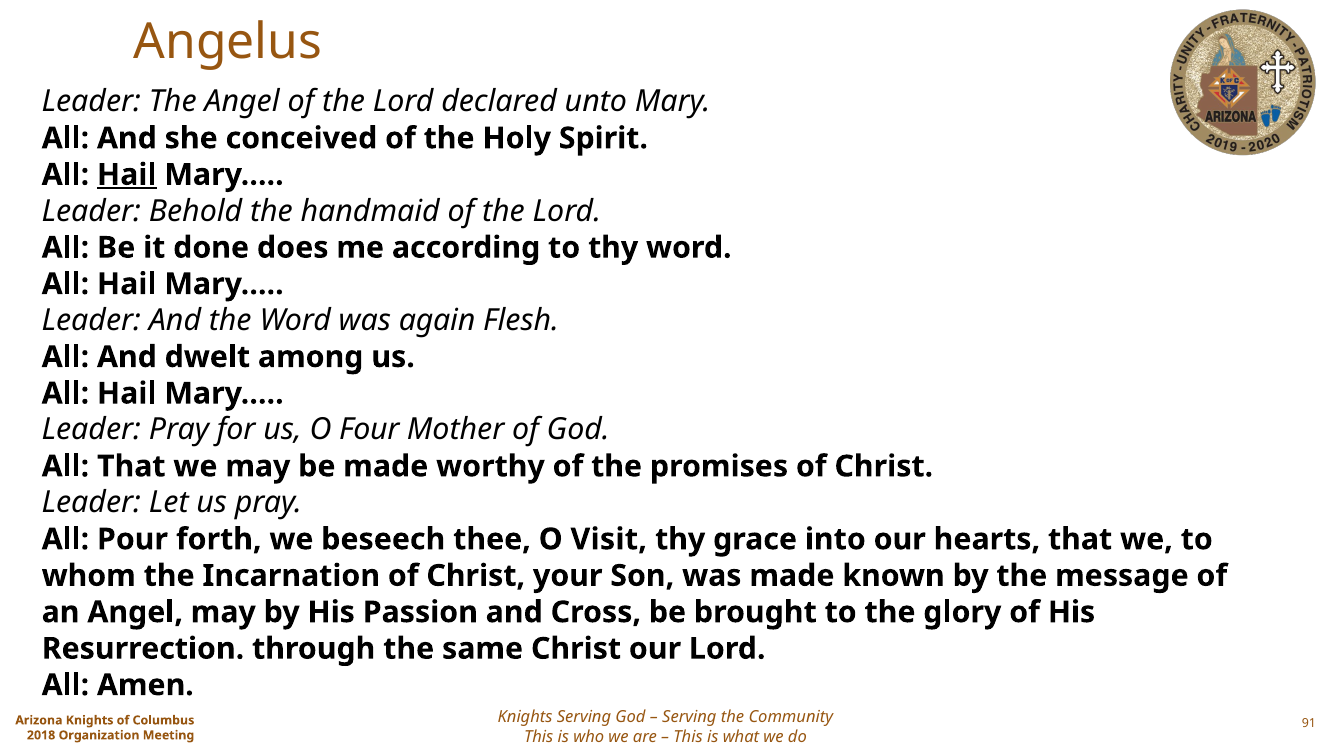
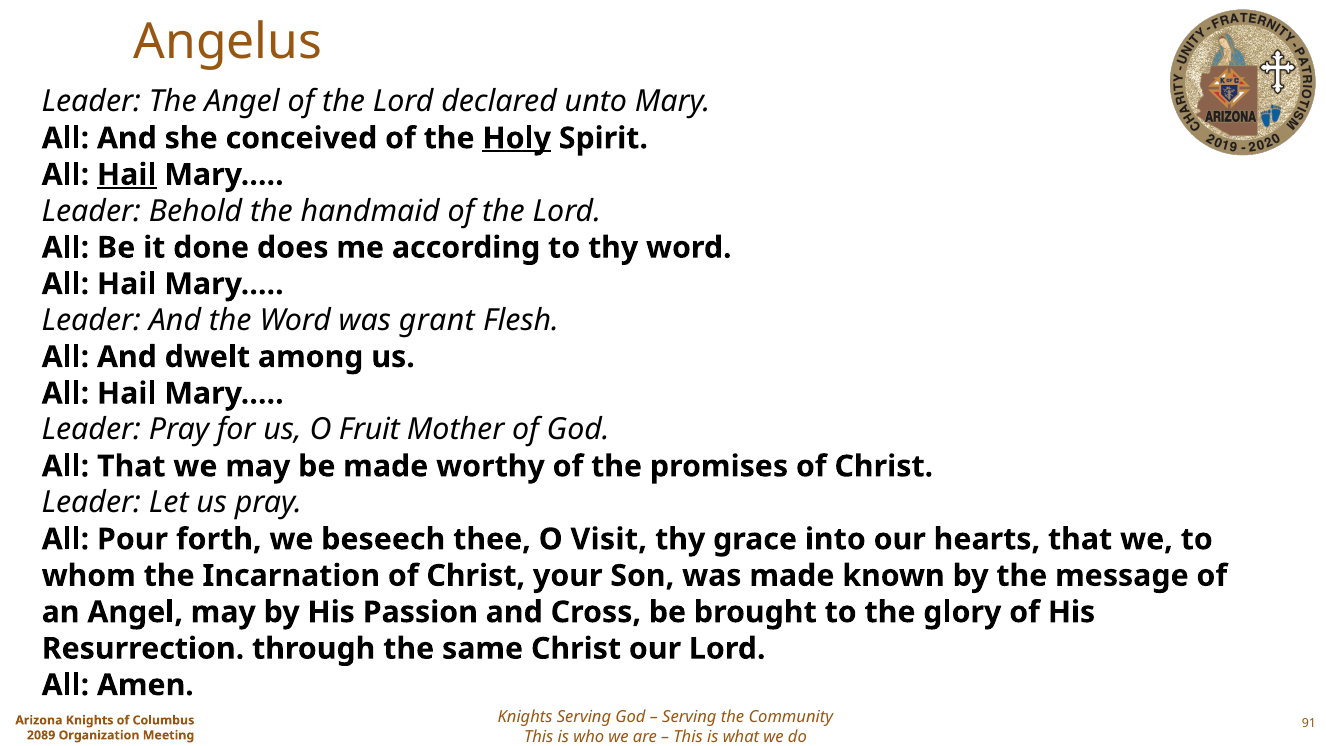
Holy underline: none -> present (517, 138)
again: again -> grant (437, 321)
Four: Four -> Fruit (369, 430)
2018: 2018 -> 2089 (41, 735)
